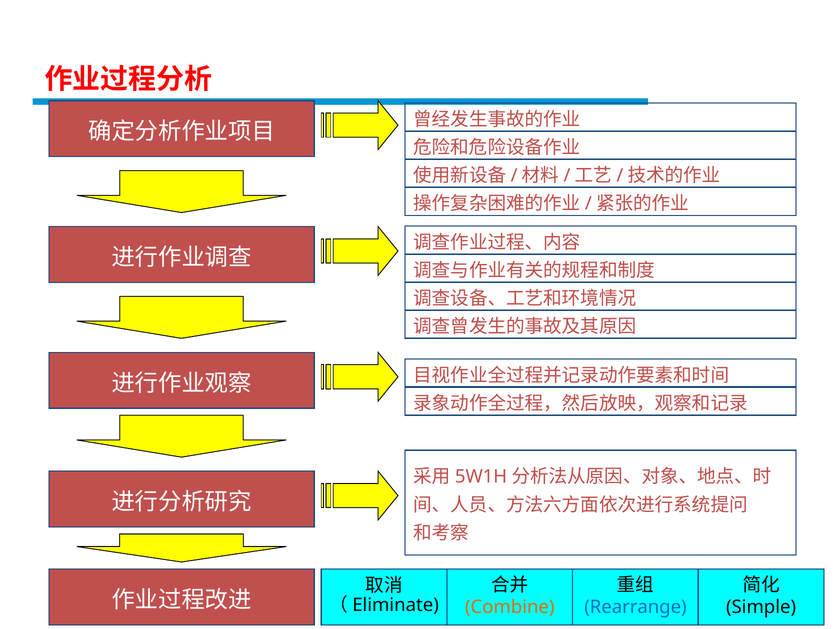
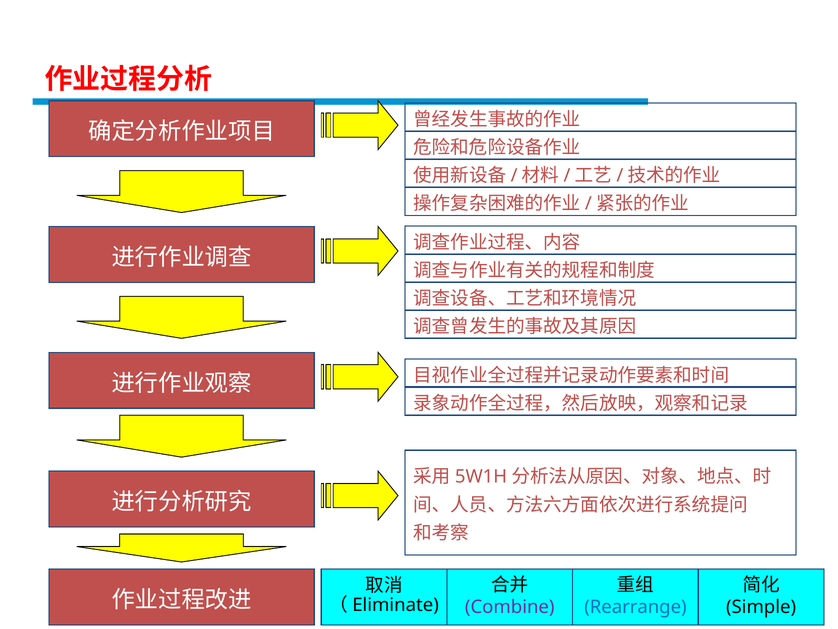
Combine colour: orange -> purple (510, 606)
